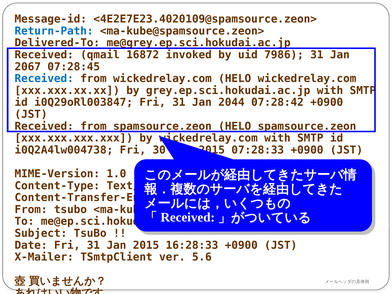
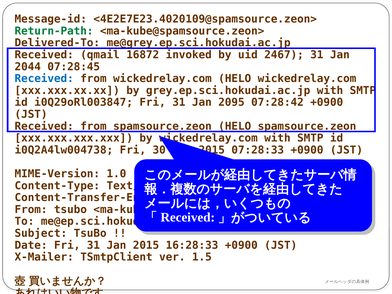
Return-Path colour: blue -> green (54, 31)
7986: 7986 -> 2467 (284, 55)
2067: 2067 -> 2044 (28, 67)
2044: 2044 -> 2095 (231, 102)
5.6: 5.6 -> 1.5 (202, 257)
